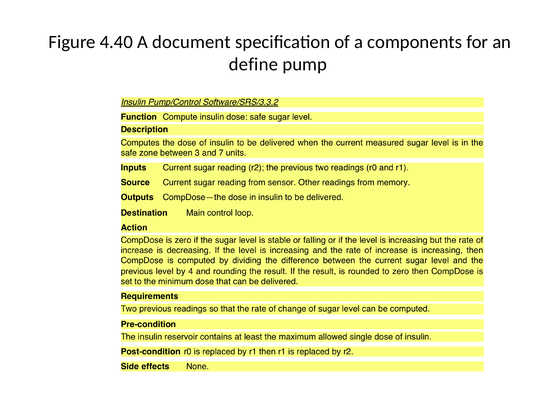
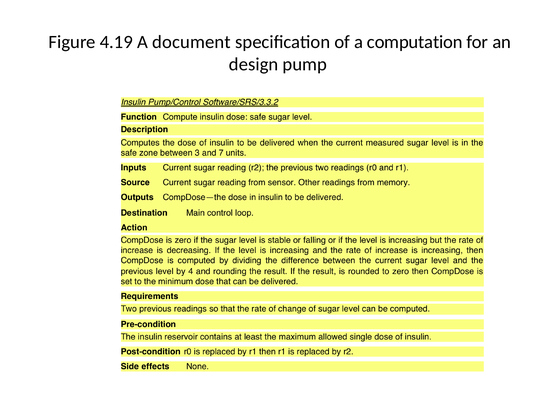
4.40: 4.40 -> 4.19 (116, 42)
components: components -> computation (415, 42)
define: define -> design (254, 64)
